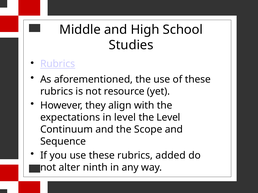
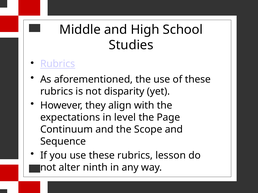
resource: resource -> disparity (124, 92)
the Level: Level -> Page (168, 118)
added: added -> lesson (171, 156)
